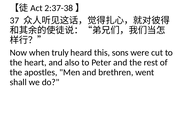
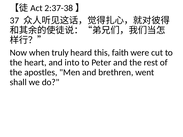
sons: sons -> faith (120, 53)
also: also -> into (72, 63)
